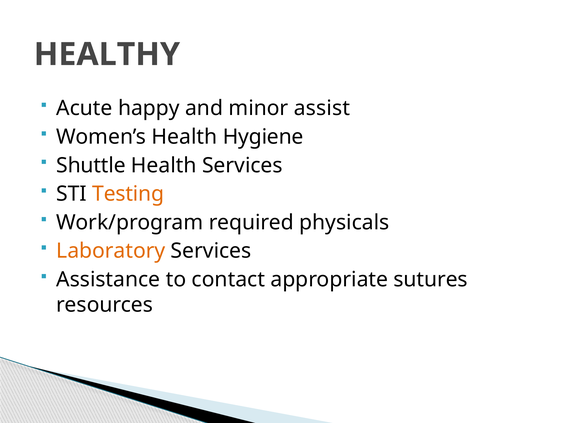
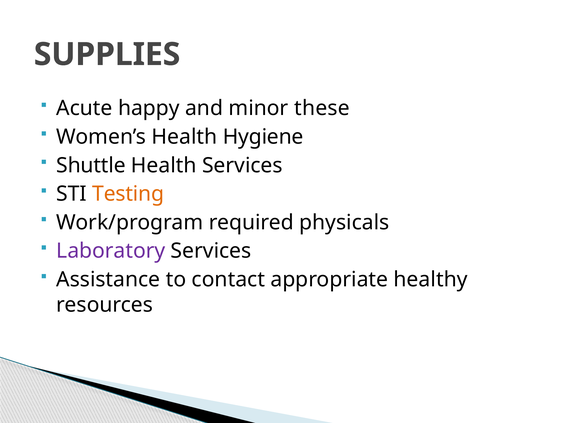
HEALTHY: HEALTHY -> SUPPLIES (107, 54)
assist: assist -> these (322, 108)
Laboratory colour: orange -> purple (111, 251)
sutures: sutures -> healthy (431, 280)
